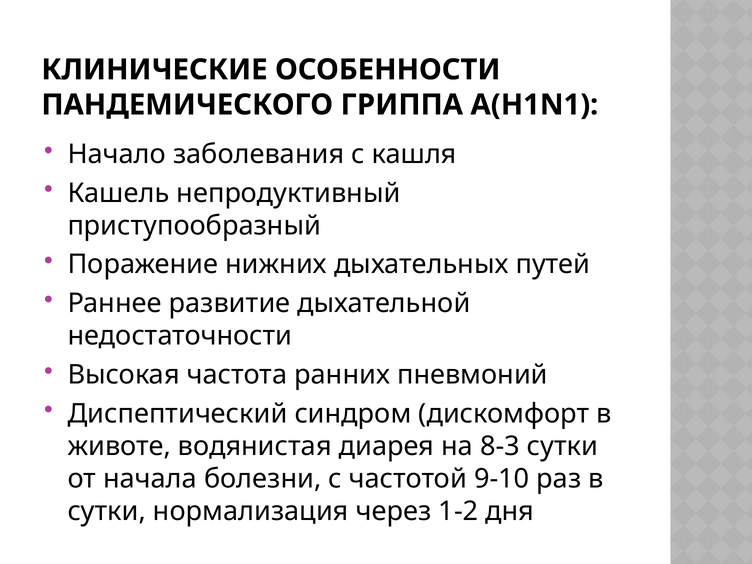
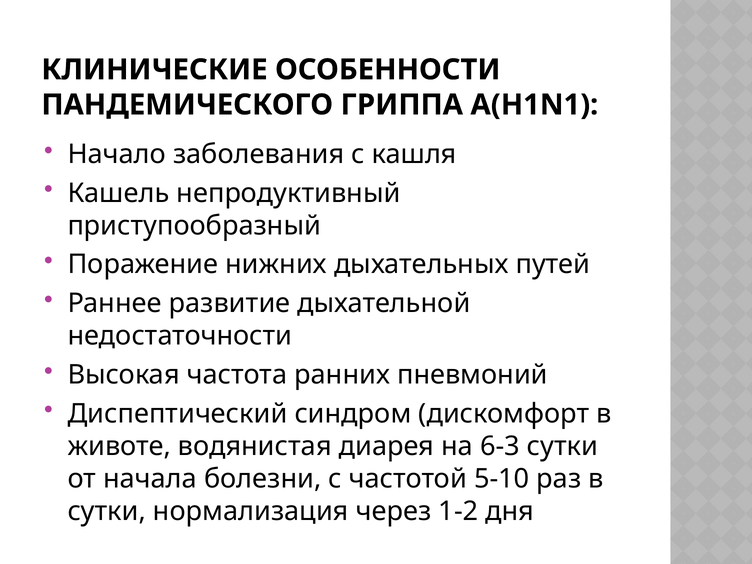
8-3: 8-3 -> 6-3 (500, 446)
9-10: 9-10 -> 5-10 (502, 479)
